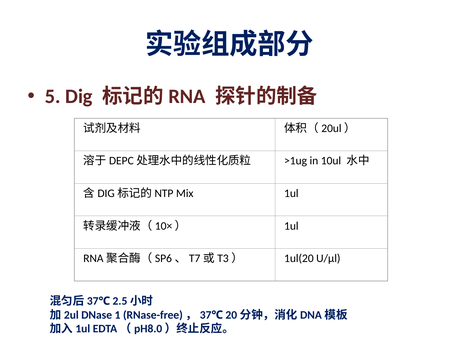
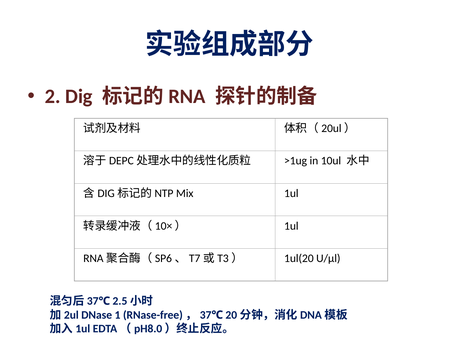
5: 5 -> 2 (53, 96)
